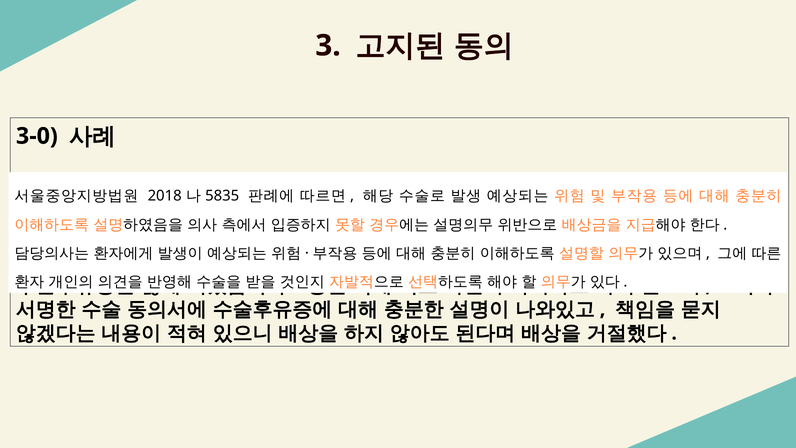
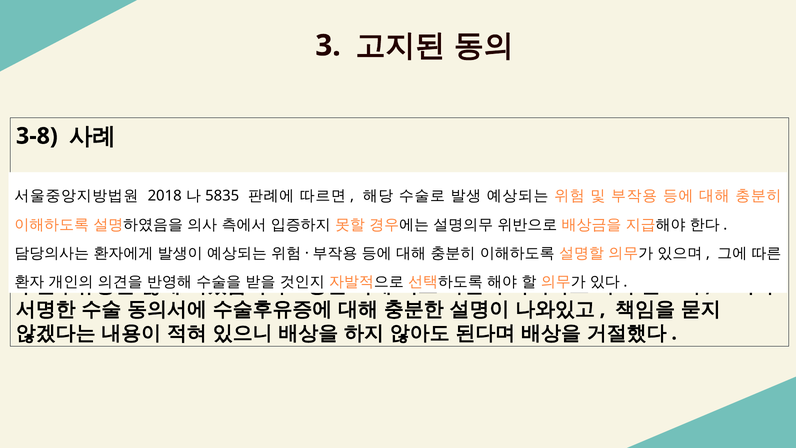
3-0: 3-0 -> 3-8 (37, 136)
